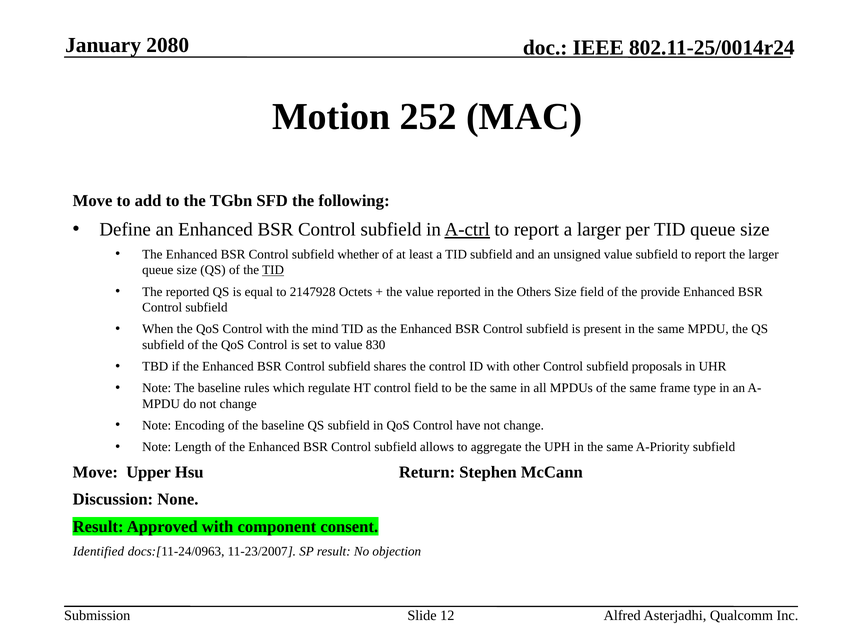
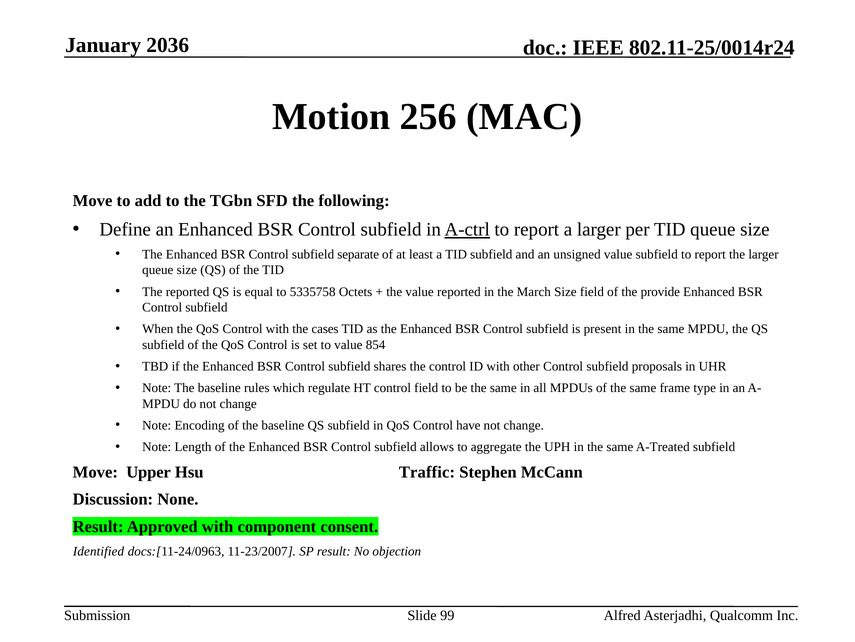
2080: 2080 -> 2036 (168, 45)
252: 252 -> 256 (428, 117)
whether: whether -> separate (358, 254)
TID underline: present -> none (273, 270)
2147928: 2147928 -> 5335758 (313, 291)
Others: Others -> March (534, 291)
mind: mind -> cases (325, 329)
830: 830 -> 854 (376, 344)
A-Priority: A-Priority -> A-Treated (663, 447)
Return: Return -> Traffic (427, 472)
12: 12 -> 99 (447, 615)
